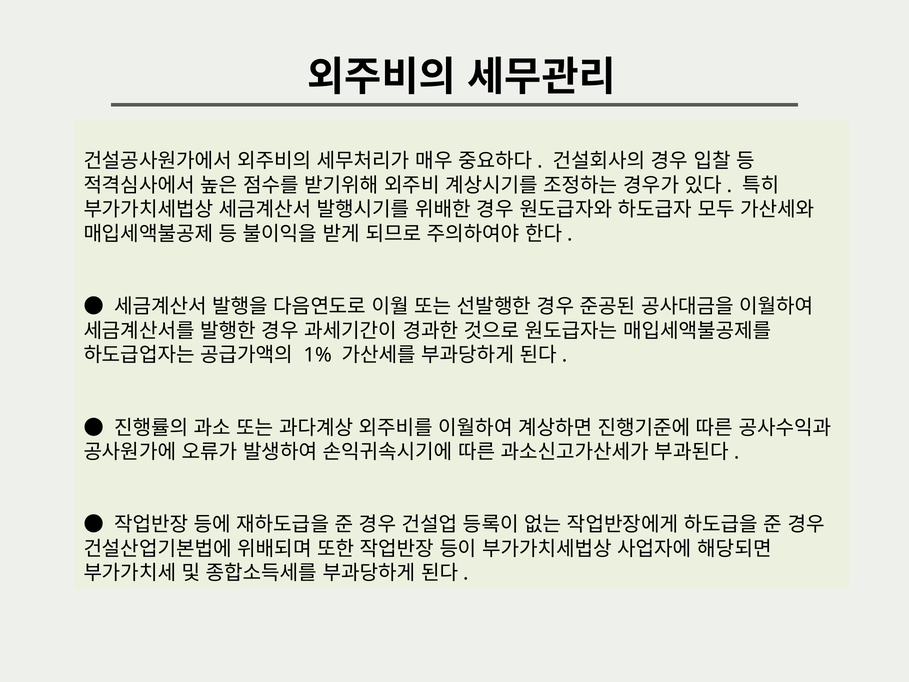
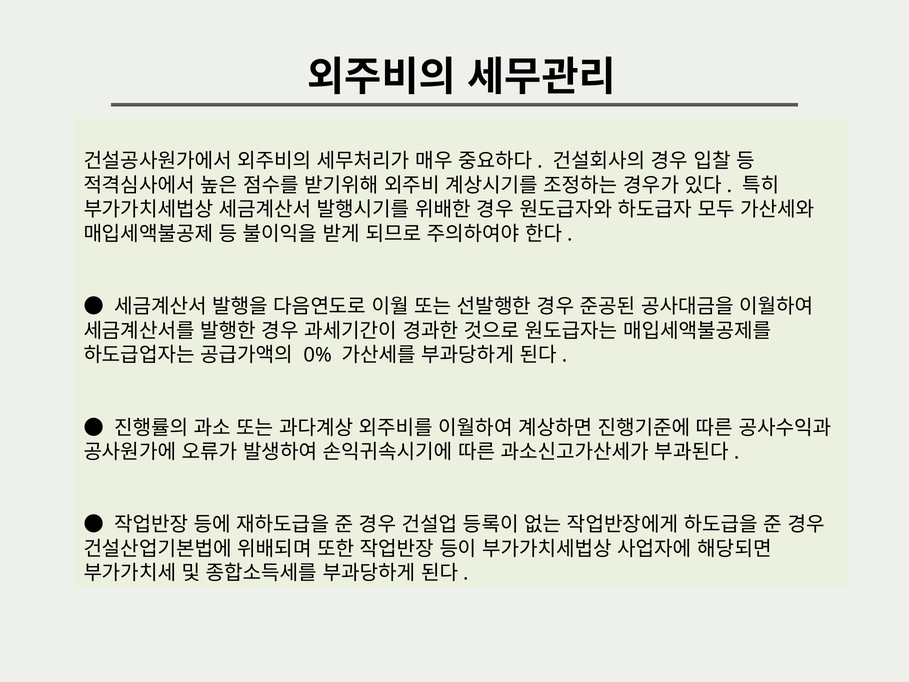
1%: 1% -> 0% (318, 355)
